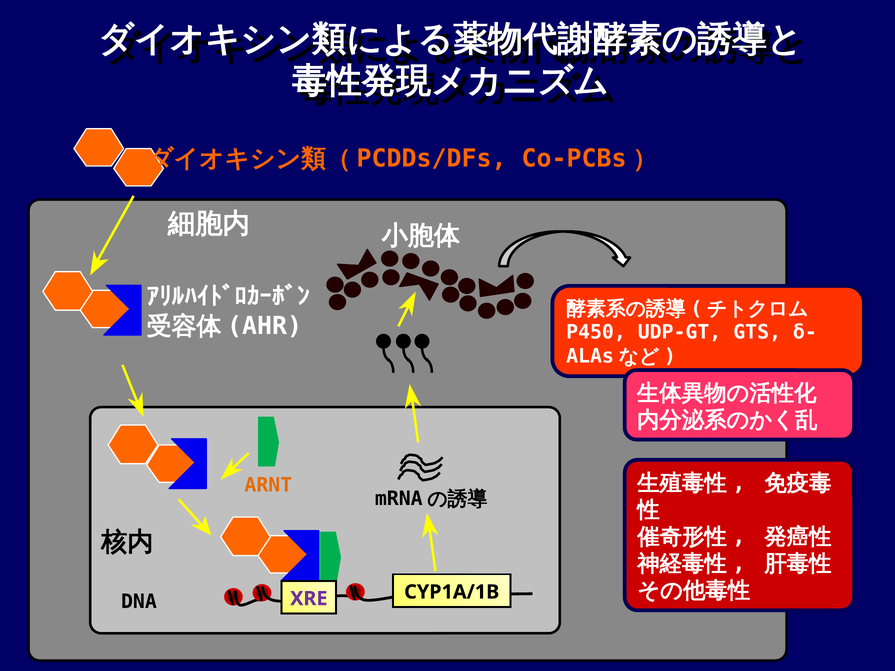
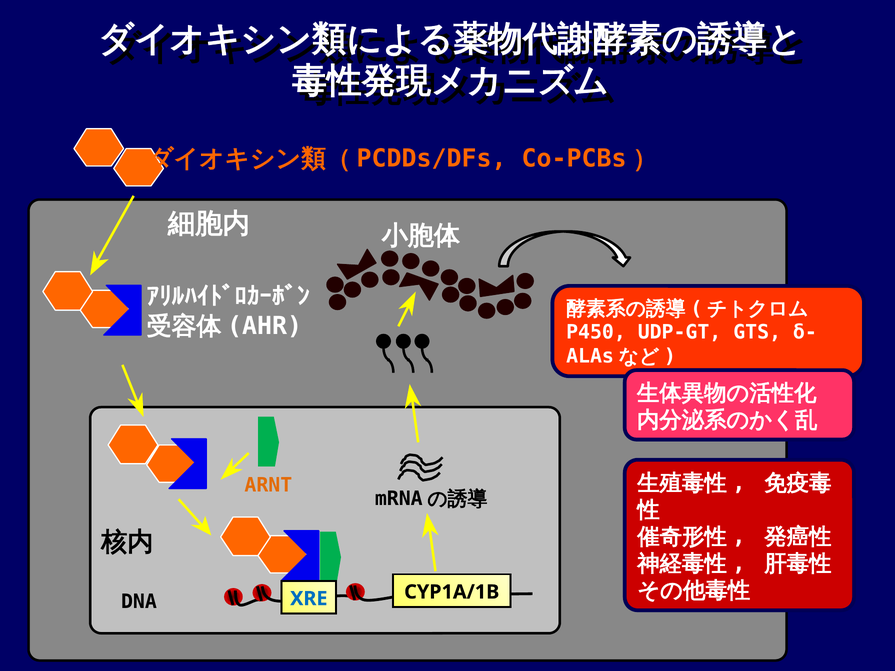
XRE colour: purple -> blue (309, 599)
